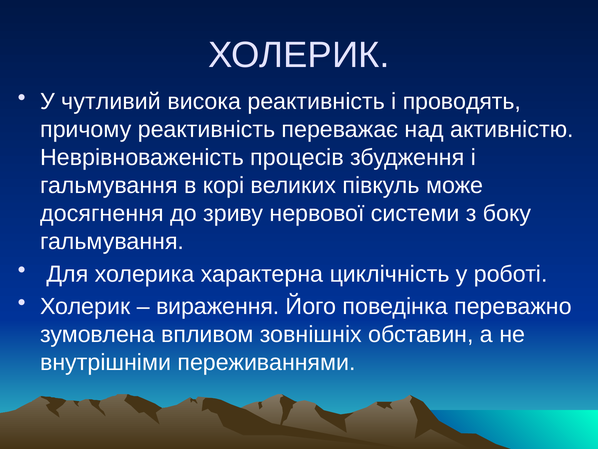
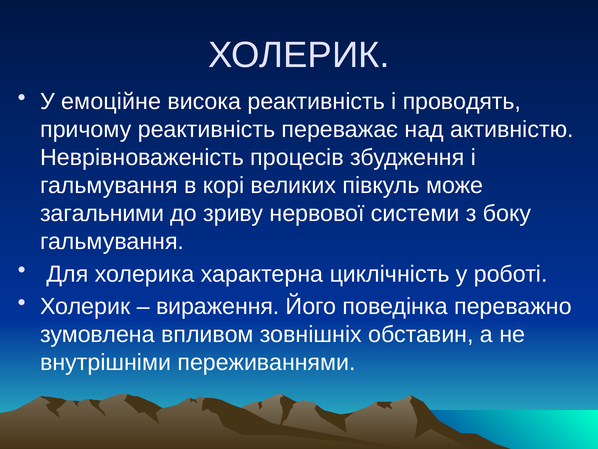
чутливий: чутливий -> емоційне (111, 102)
досягнення: досягнення -> загальними (102, 213)
